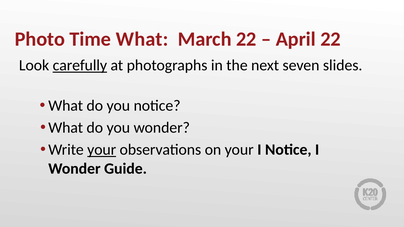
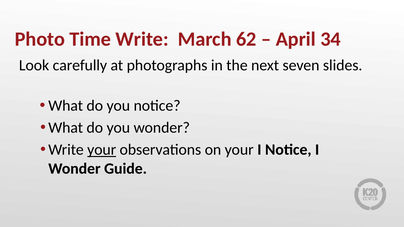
Time What: What -> Write (142, 39)
March 22: 22 -> 62 (246, 39)
April 22: 22 -> 34 (331, 39)
carefully underline: present -> none (80, 65)
